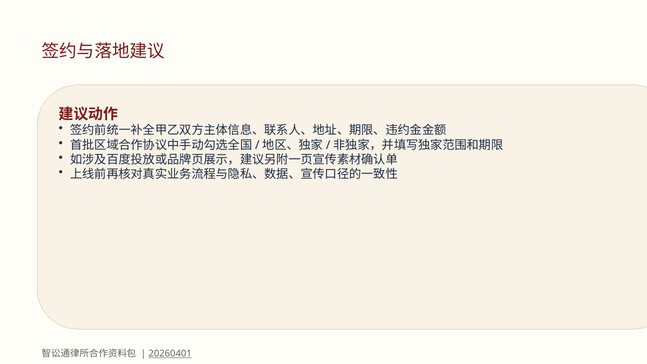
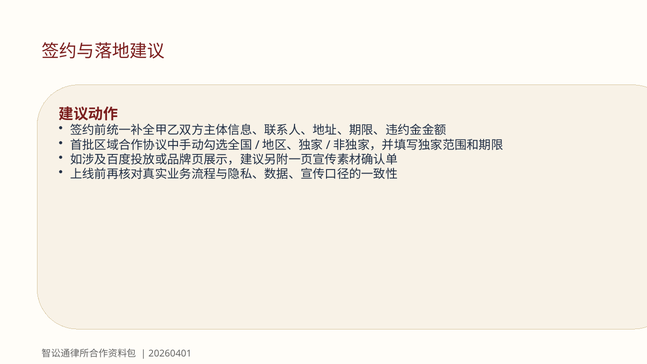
20260401 underline: present -> none (170, 354)
